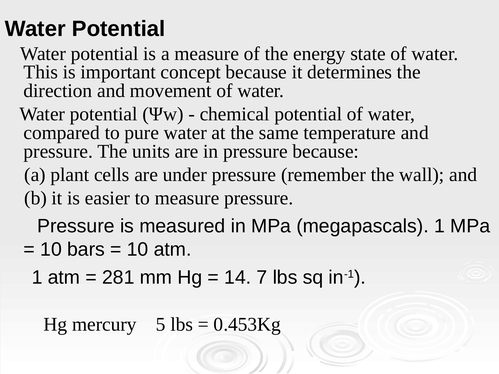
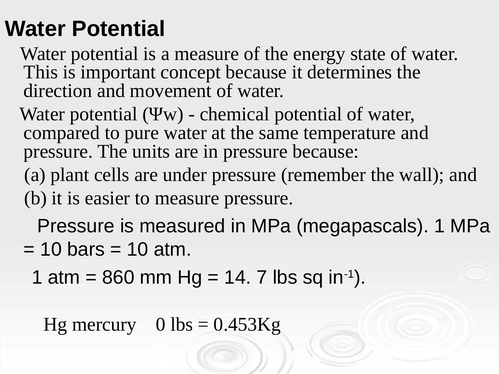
281: 281 -> 860 (118, 278)
5: 5 -> 0 (161, 325)
